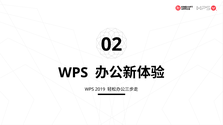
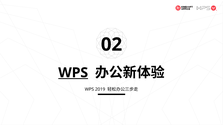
WPS underline: none -> present (73, 73)
